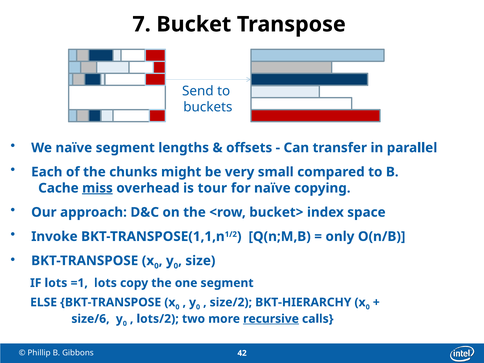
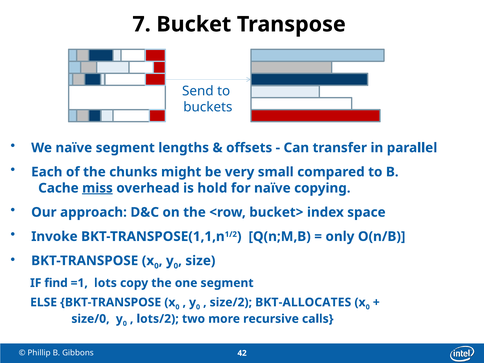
tour: tour -> hold (212, 188)
IF lots: lots -> find (56, 283)
BKT-HIERARCHY: BKT-HIERARCHY -> BKT-ALLOCATES (303, 302)
size/6: size/6 -> size/0 (90, 319)
recursive underline: present -> none (271, 319)
